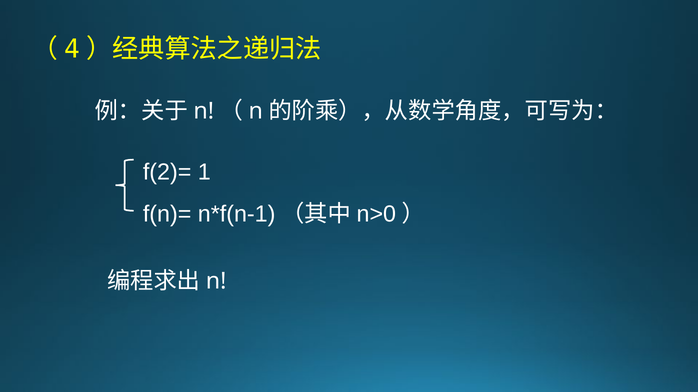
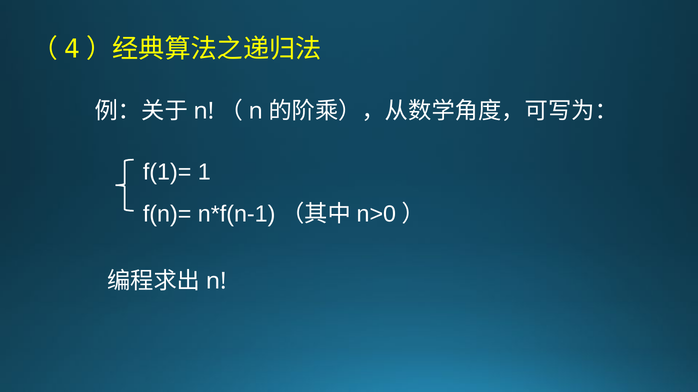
f(2)=: f(2)= -> f(1)= (167, 172)
